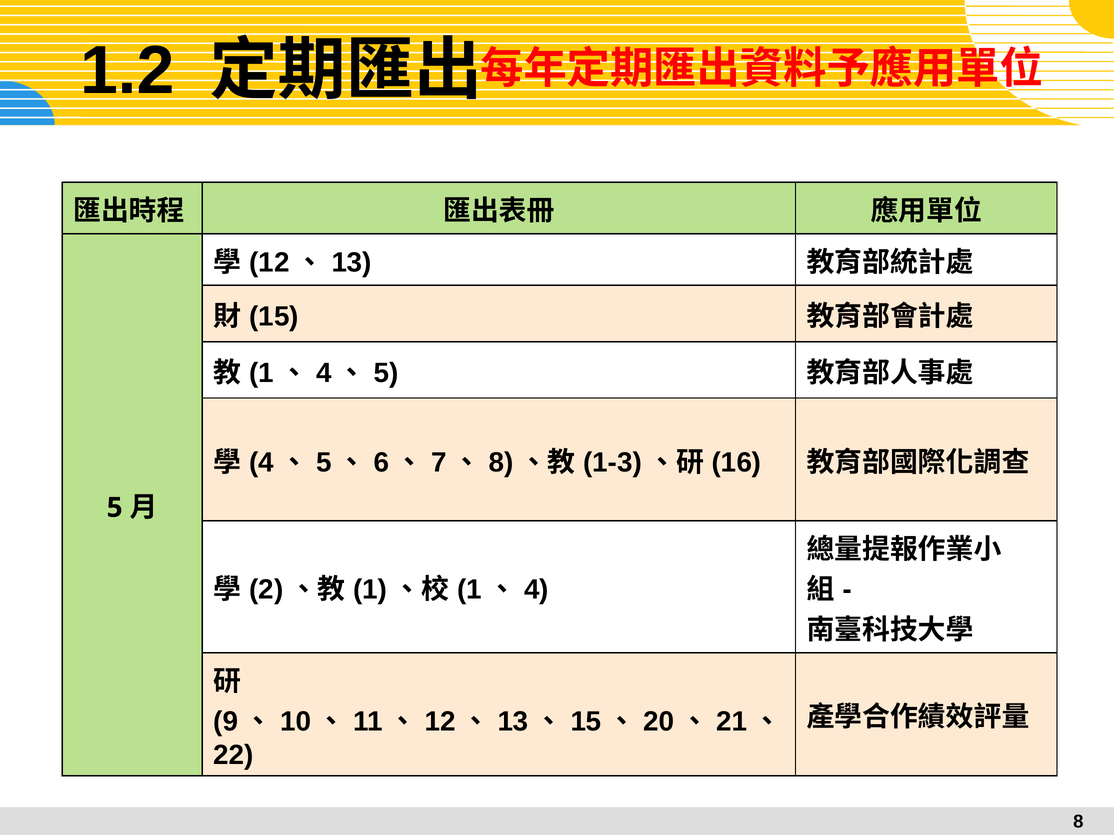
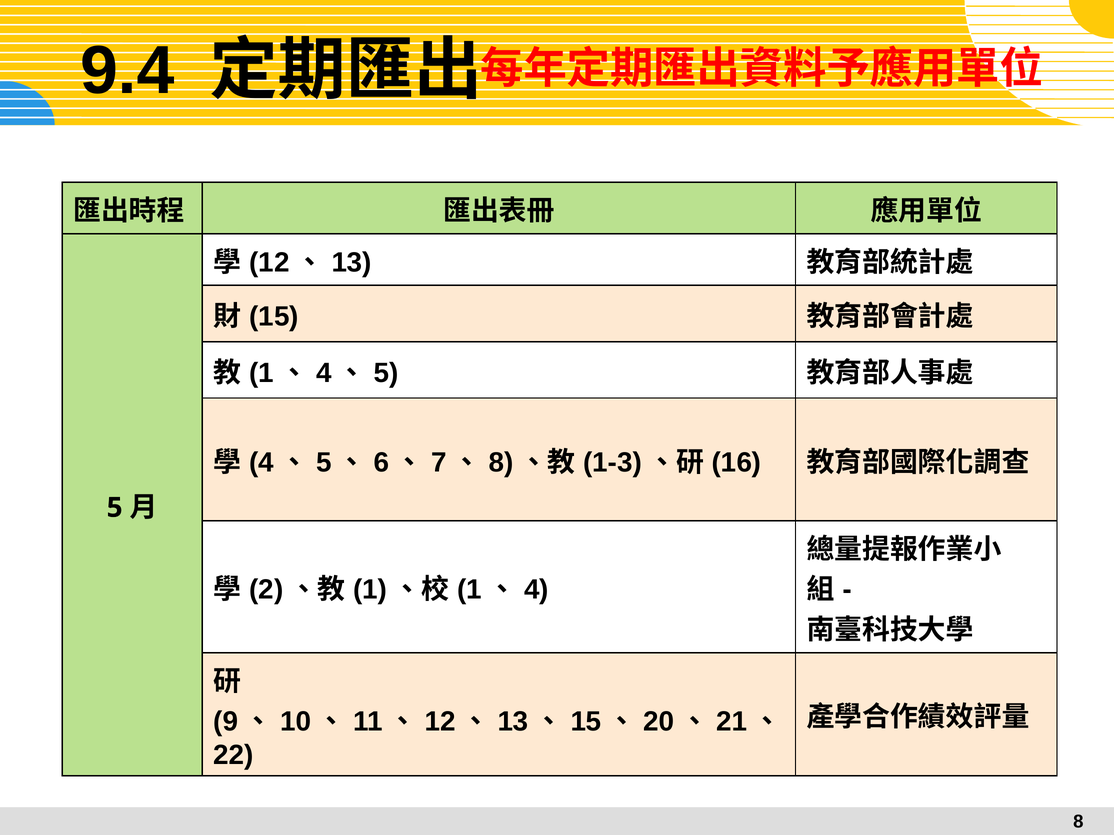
1.2: 1.2 -> 9.4 (127, 71)
